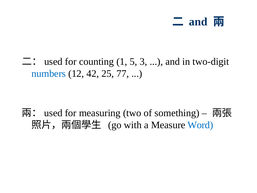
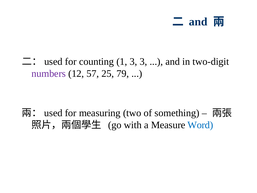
1 5: 5 -> 3 (133, 62)
numbers colour: blue -> purple (49, 74)
42: 42 -> 57 (93, 74)
77: 77 -> 79 (123, 74)
